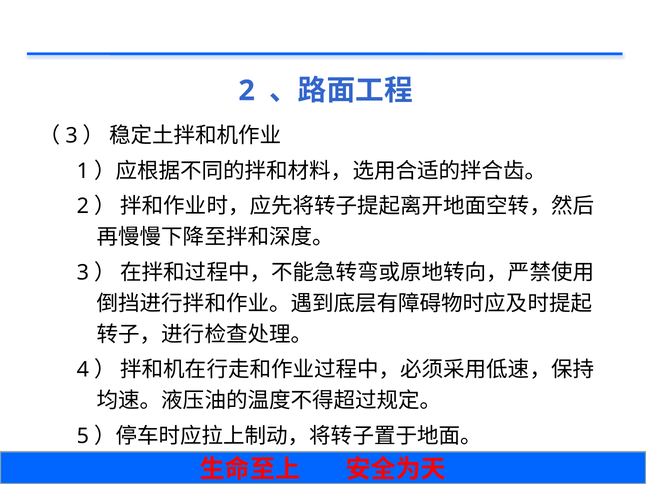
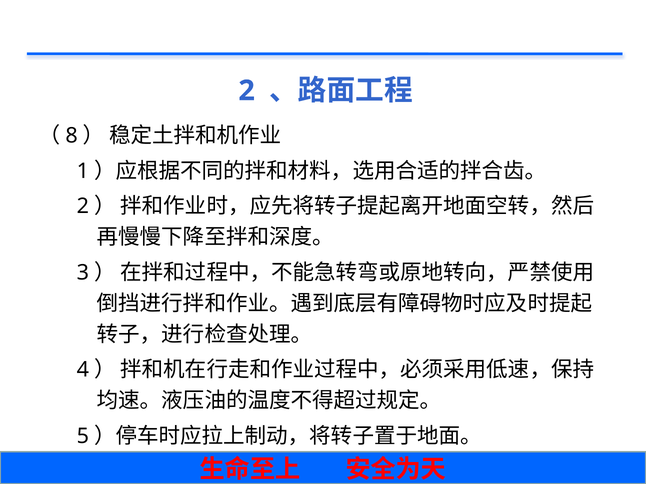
3: 3 -> 8 (72, 136)
